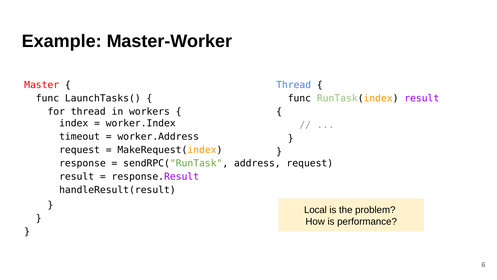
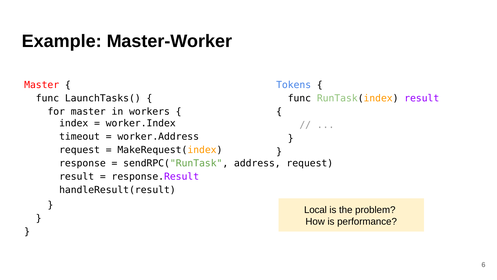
Thread: Thread -> Tokens (294, 85)
for thread: thread -> master (88, 111)
